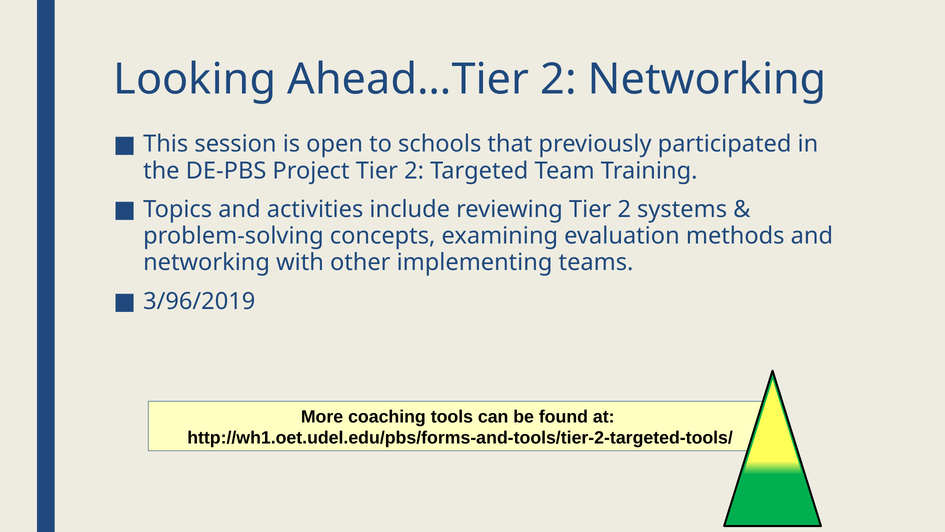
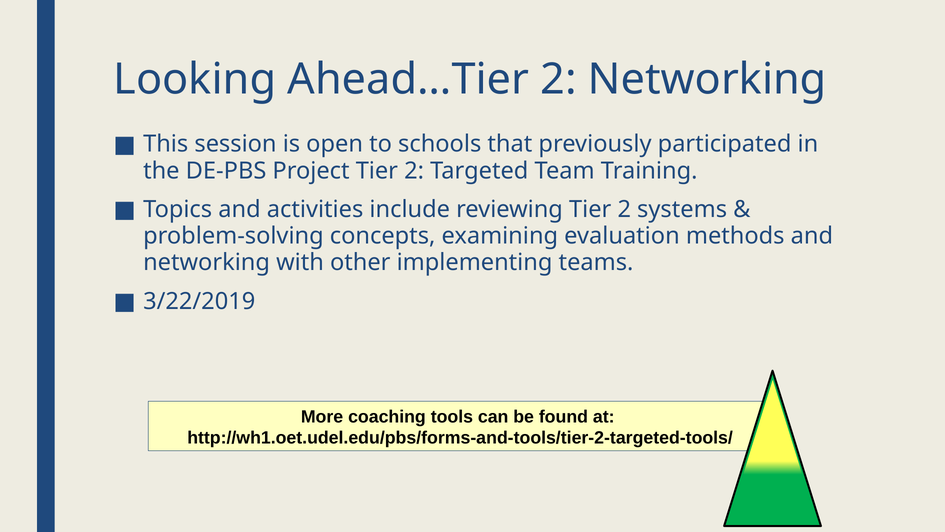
3/96/2019: 3/96/2019 -> 3/22/2019 (199, 301)
